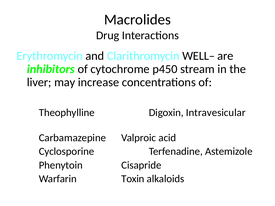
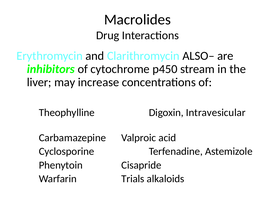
WELL–: WELL– -> ALSO– (198, 56)
Toxin: Toxin -> Trials (133, 179)
